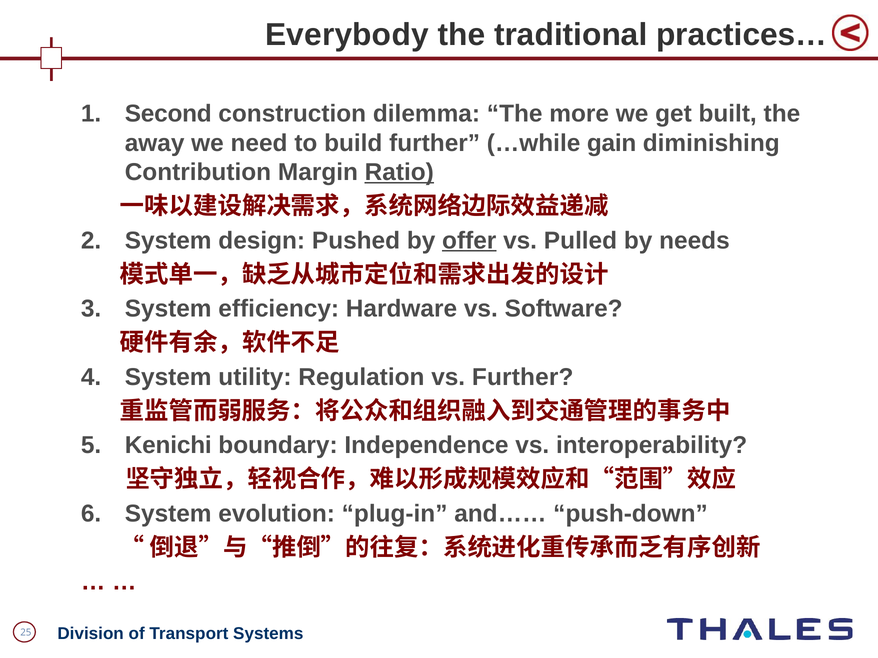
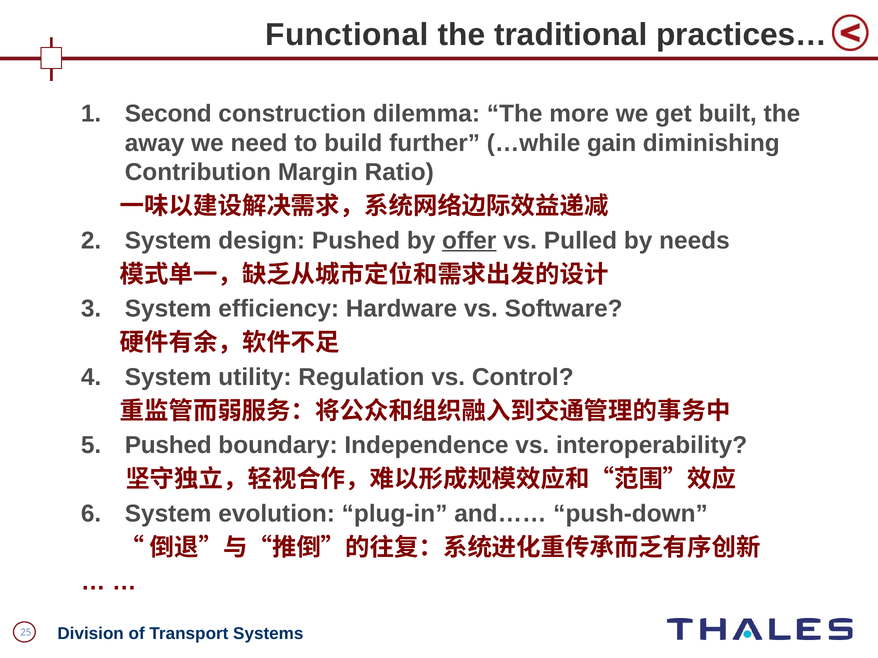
Everybody: Everybody -> Functional (347, 35)
Ratio underline: present -> none (399, 172)
vs Further: Further -> Control (523, 377)
Kenichi: Kenichi -> Pushed (168, 446)
